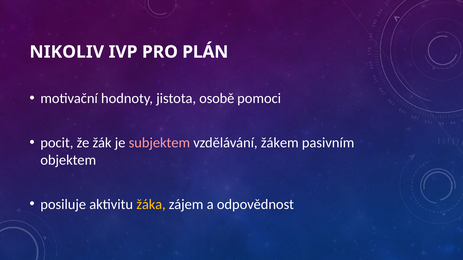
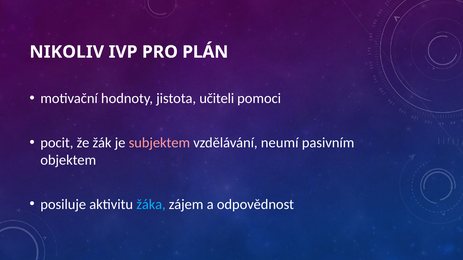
osobě: osobě -> učiteli (217, 99)
žákem: žákem -> neumí (280, 143)
žáka colour: yellow -> light blue (151, 205)
